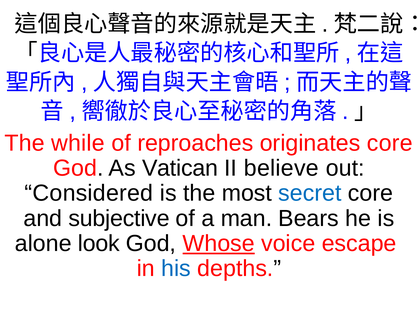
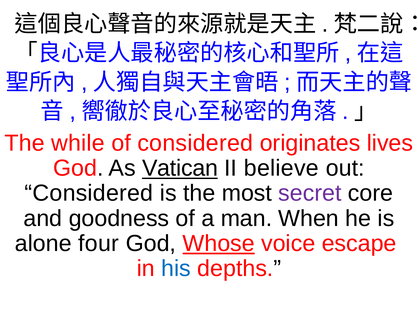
of reproaches: reproaches -> considered (195, 143)
originates core: core -> lives (390, 143)
Vatican underline: none -> present (180, 168)
secret colour: blue -> purple (310, 193)
subjective: subjective -> goodness (119, 218)
Bears: Bears -> When (309, 218)
look: look -> four (99, 243)
